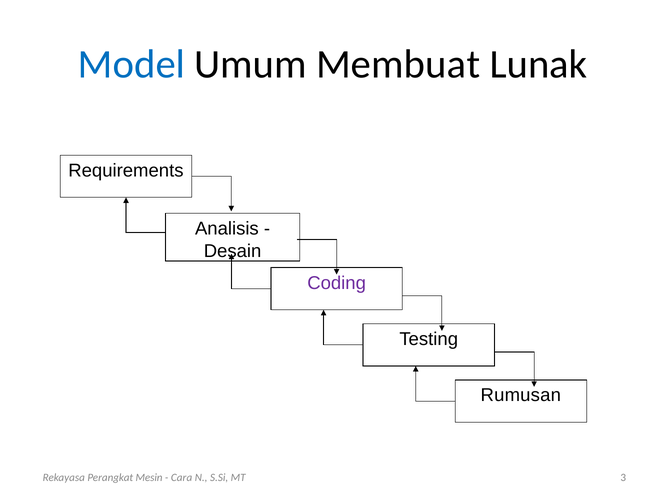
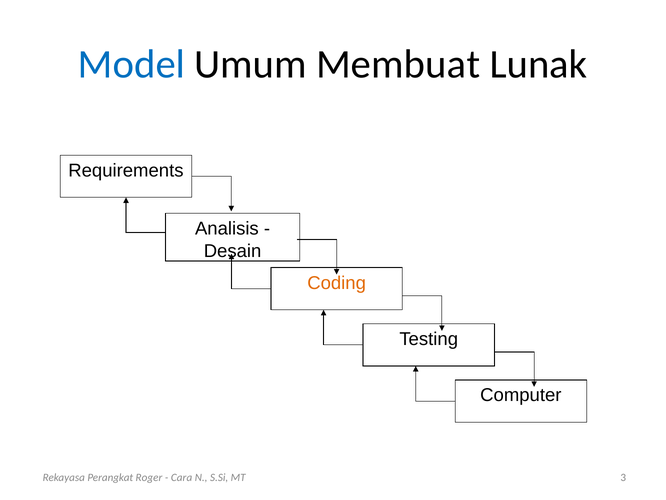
Coding colour: purple -> orange (337, 283)
Rumusan: Rumusan -> Computer (521, 395)
Mesin: Mesin -> Roger (149, 477)
